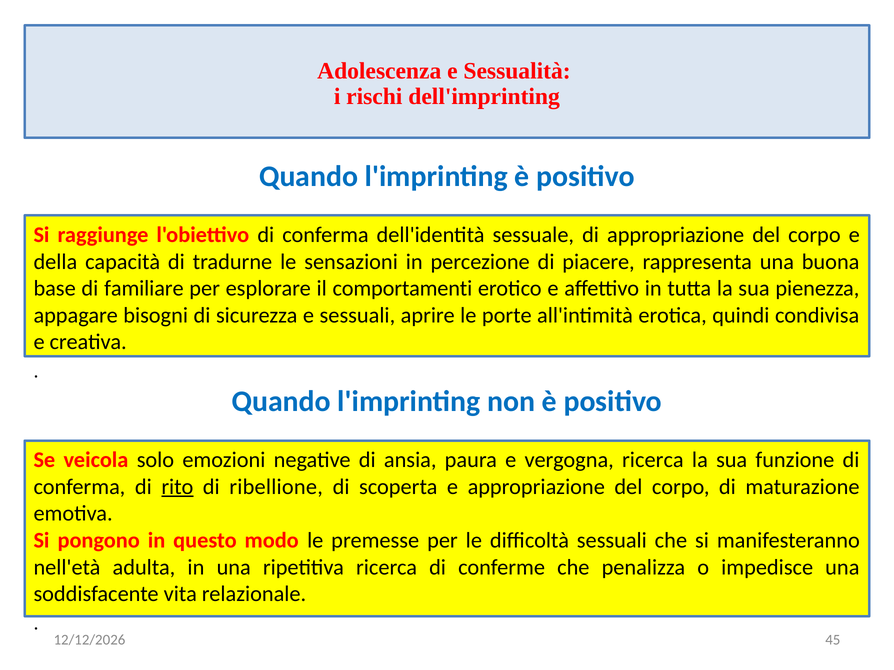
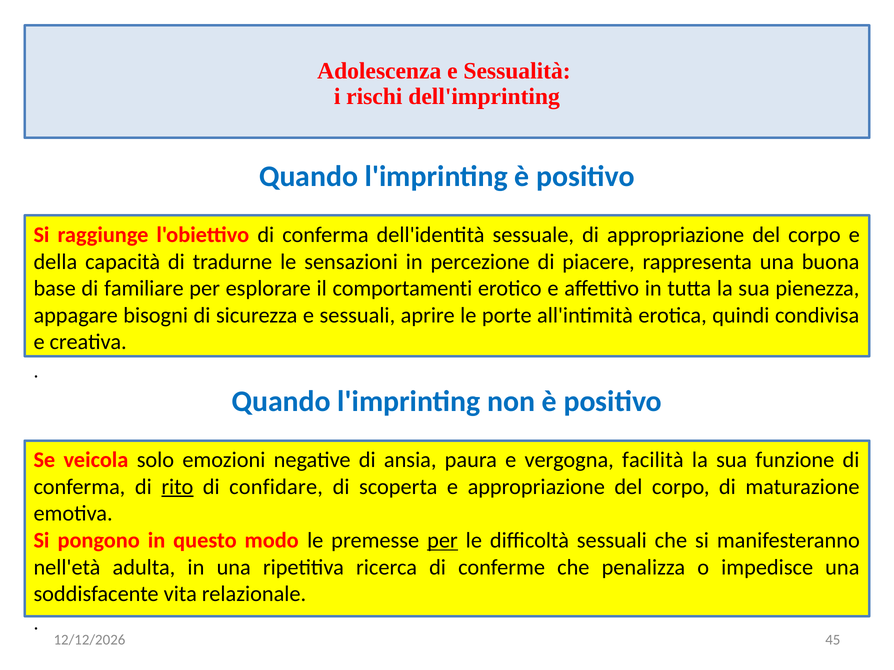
vergogna ricerca: ricerca -> facilità (653, 460)
ribellione: ribellione -> confidare (276, 487)
per underline: none -> present (442, 541)
